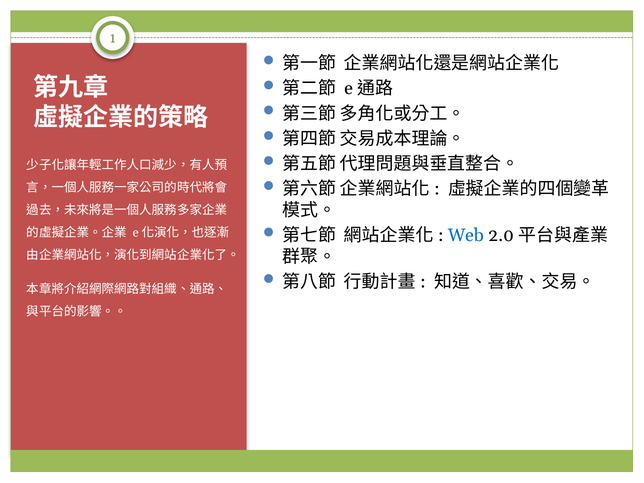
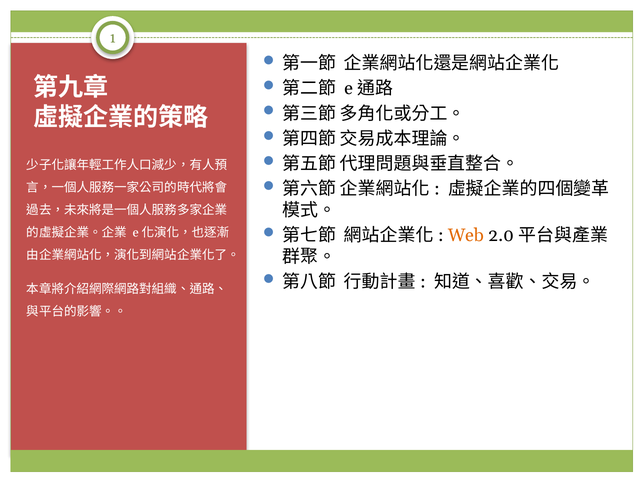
Web colour: blue -> orange (466, 235)
